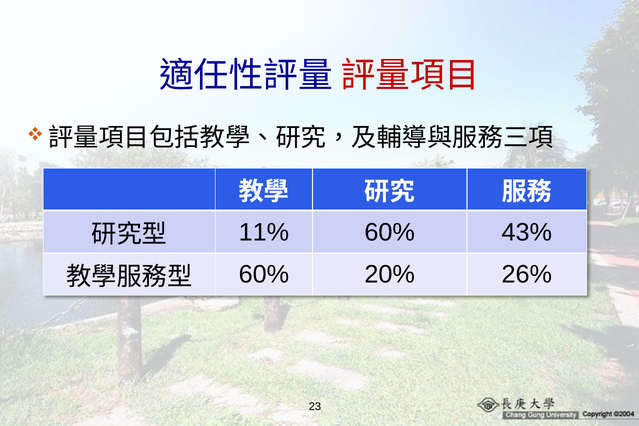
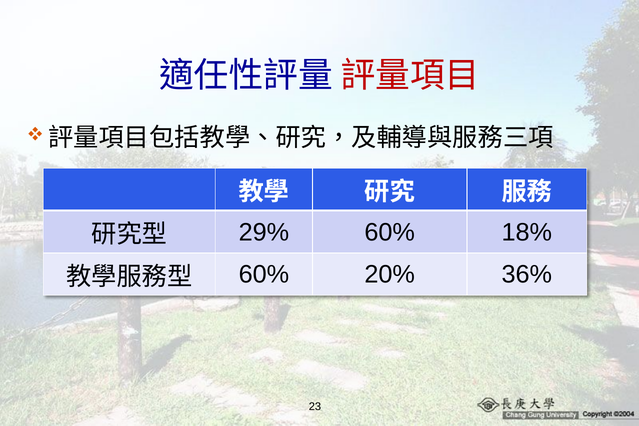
11%: 11% -> 29% (264, 232)
43%: 43% -> 18% (527, 232)
26%: 26% -> 36% (527, 275)
